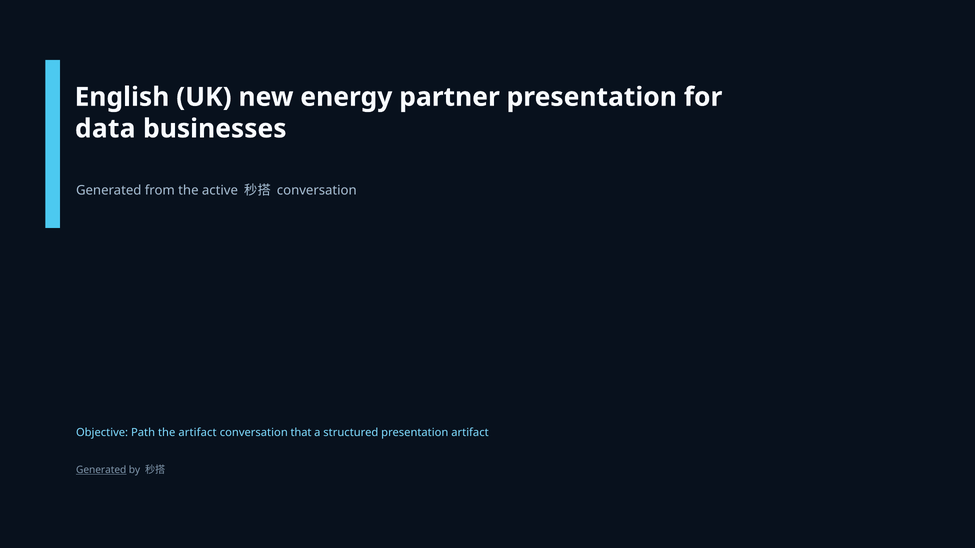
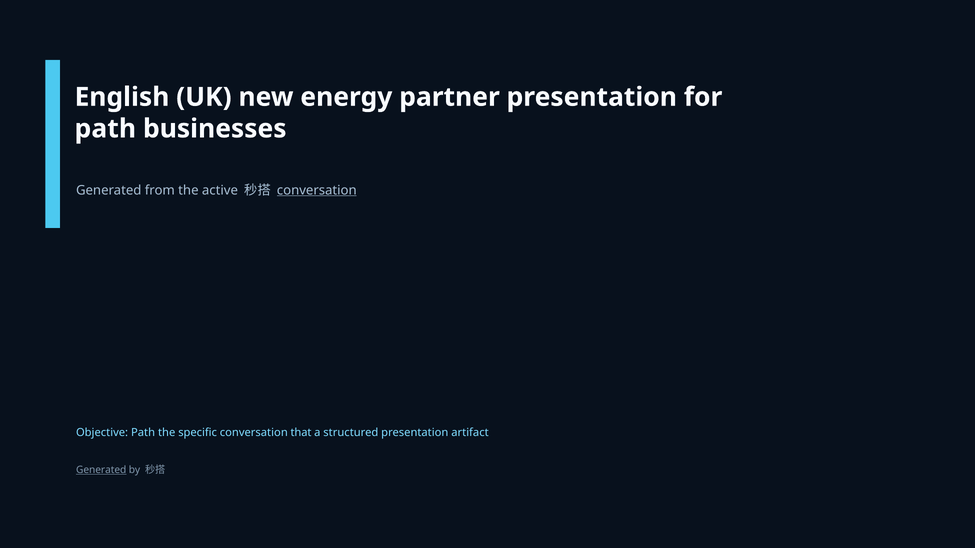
data: data -> path (105, 129)
conversation underline: none -> present (317, 190)
the artifact: artifact -> specific (198, 433)
